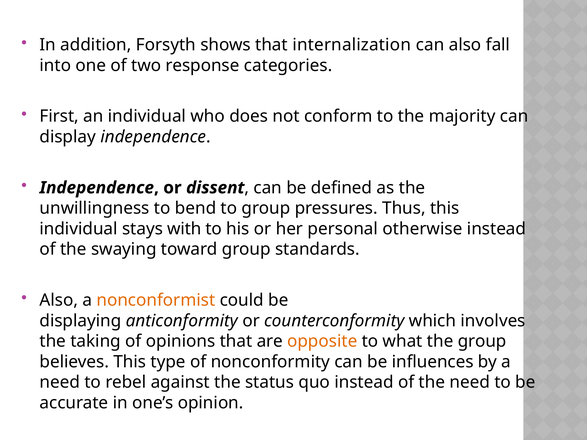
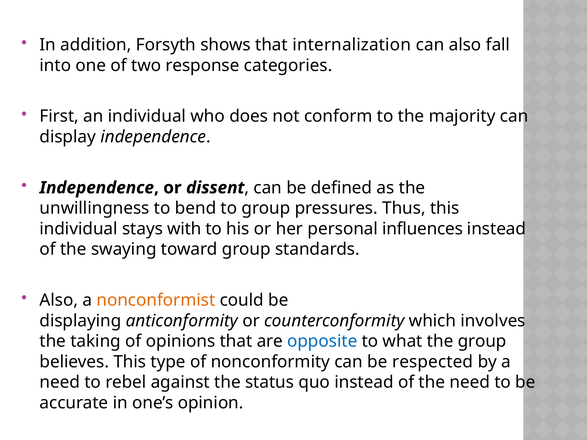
otherwise: otherwise -> influences (423, 229)
opposite colour: orange -> blue (322, 341)
influences: influences -> respected (433, 362)
